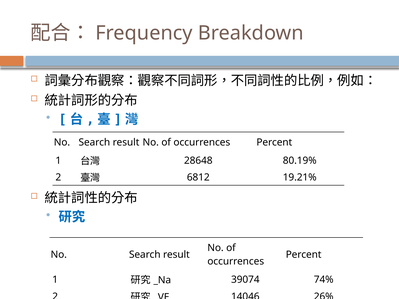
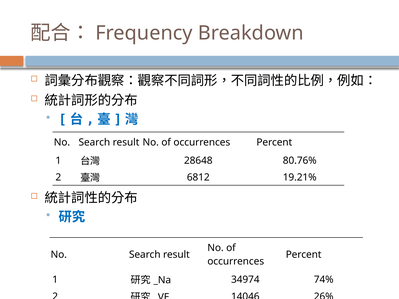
80.19%: 80.19% -> 80.76% (300, 161)
39074: 39074 -> 34974 (245, 280)
